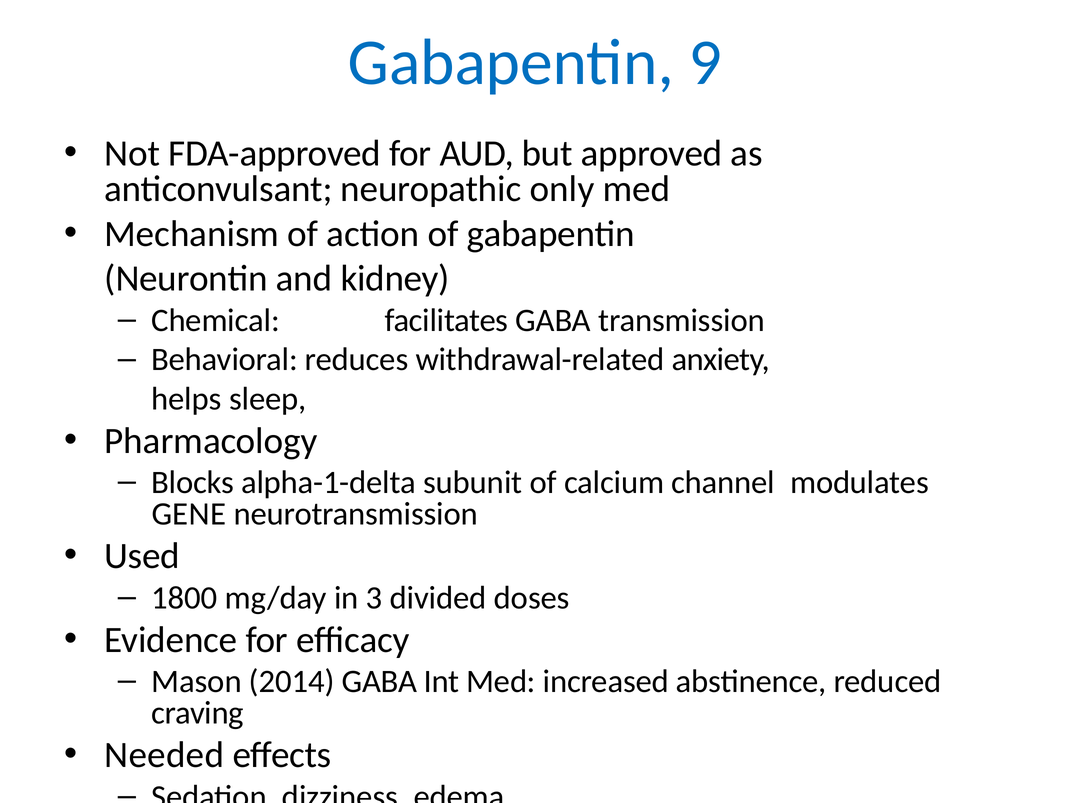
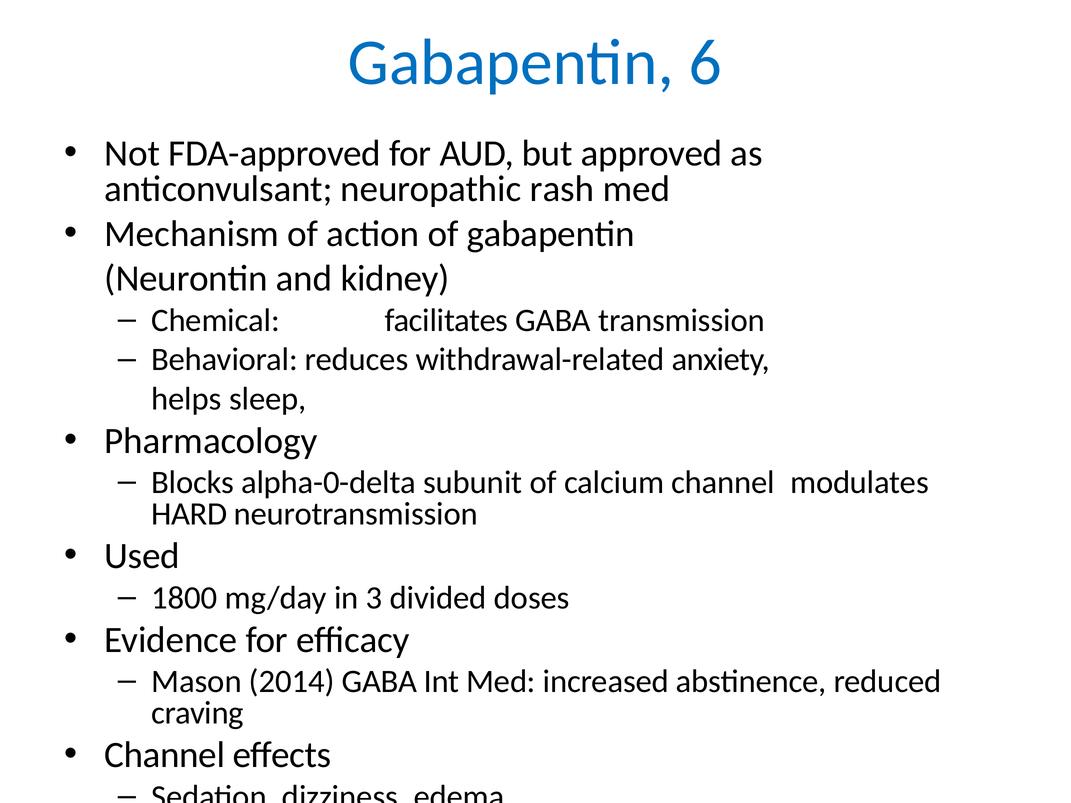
9: 9 -> 6 (705, 63)
only: only -> rash (562, 189)
alpha-1-delta: alpha-1-delta -> alpha-0-delta (329, 482)
GENE: GENE -> HARD (189, 514)
Needed: Needed -> Channel (165, 755)
